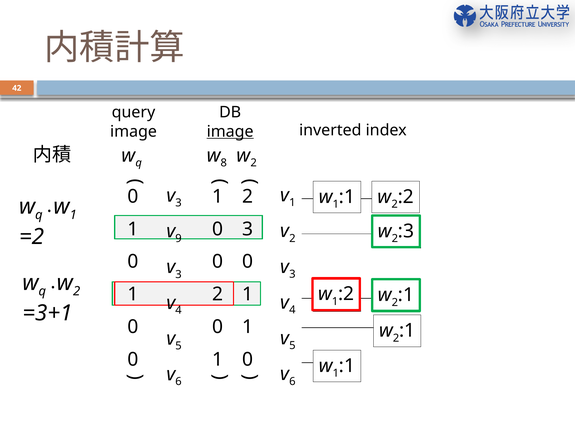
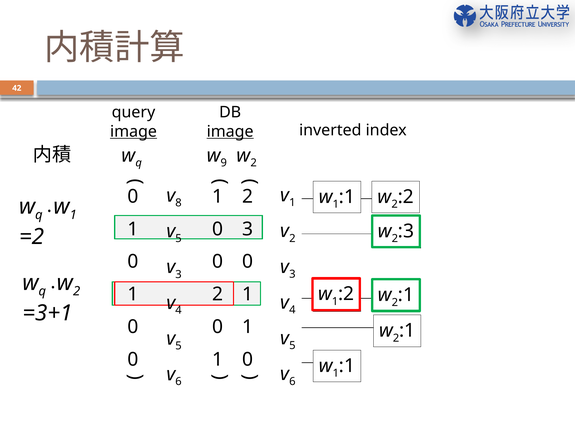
image underline: none -> present (133, 132)
8: 8 -> 9 (224, 163)
3: 3 -> 8 (178, 203)
9: 9 -> 5 (178, 239)
